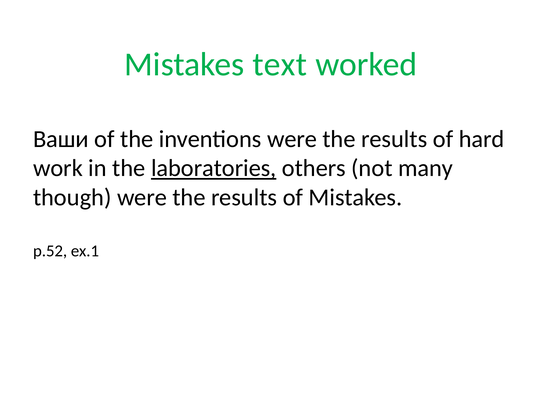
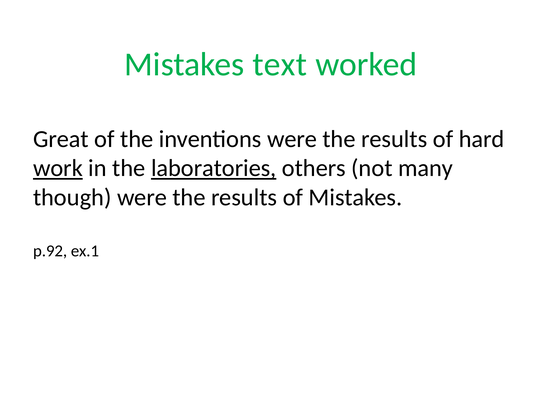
Ваши: Ваши -> Great (61, 139)
work underline: none -> present (58, 168)
p.52: p.52 -> p.92 (50, 251)
